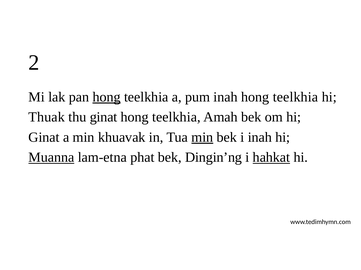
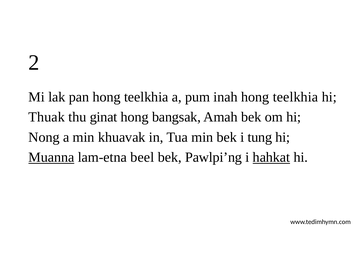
hong underline: present -> none (107, 97)
teelkhia: teelkhia -> bangsak (176, 117)
Ginat: Ginat -> Nong (44, 138)
min underline: present -> none (202, 138)
i inah: inah -> tung (260, 138)
phat: phat -> beel (142, 158)
Dingin’ng: Dingin’ng -> Pawlpi’ng (214, 158)
